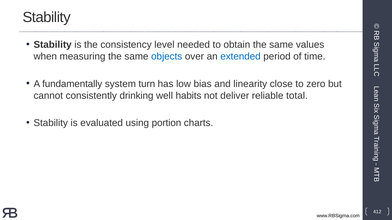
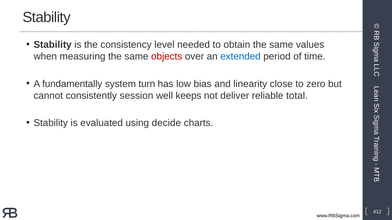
objects colour: blue -> red (167, 57)
drinking: drinking -> session (136, 96)
habits: habits -> keeps (189, 96)
portion: portion -> decide (166, 123)
